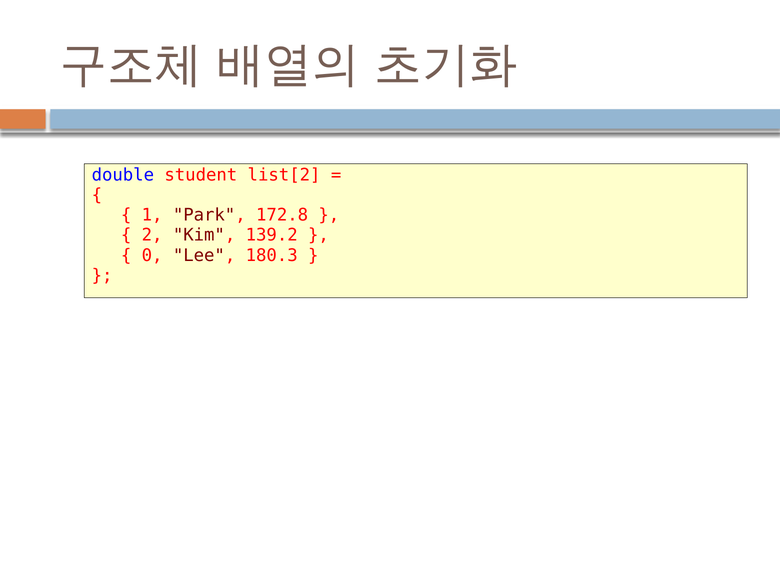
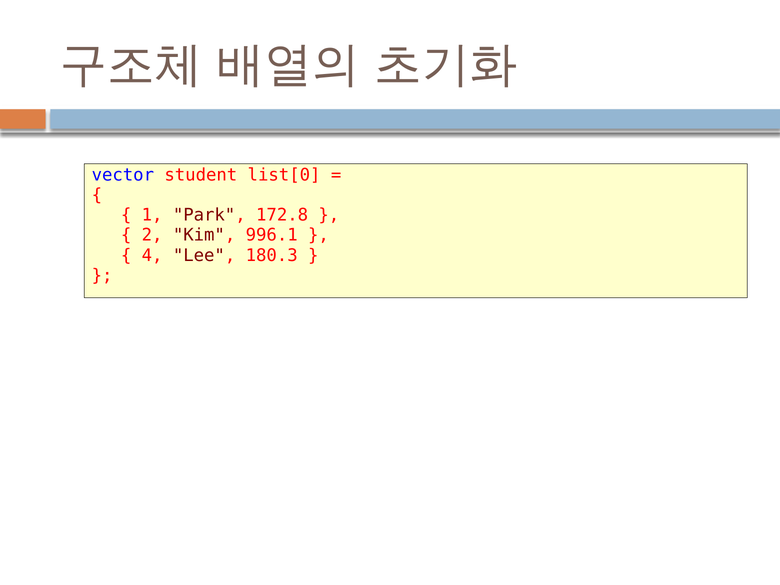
double: double -> vector (123, 175)
list[2: list[2 -> list[0 (284, 175)
139.2: 139.2 -> 996.1 (272, 235)
0: 0 -> 4 (152, 255)
